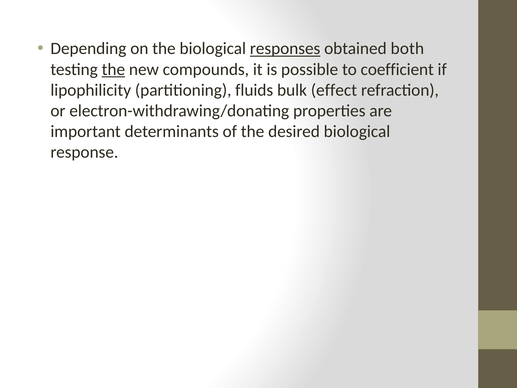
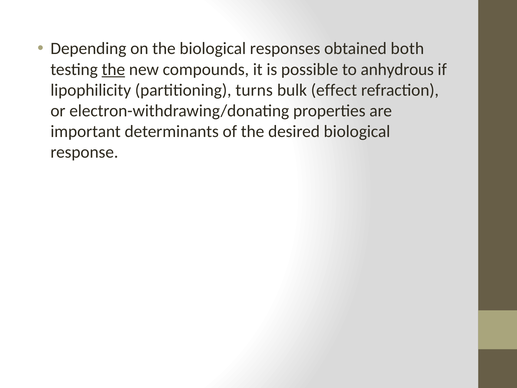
responses underline: present -> none (285, 49)
coefficient: coefficient -> anhydrous (397, 69)
fluids: fluids -> turns (254, 90)
